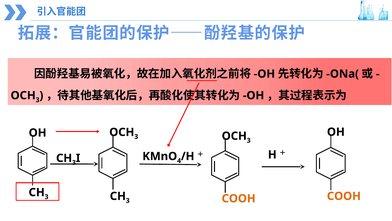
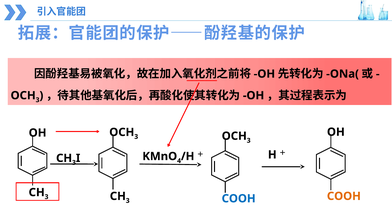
COOH colour: orange -> blue (239, 198)
